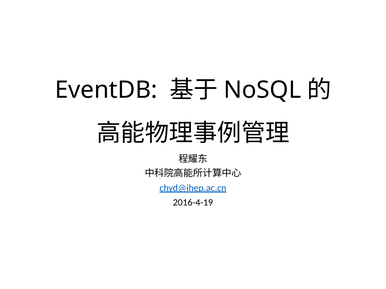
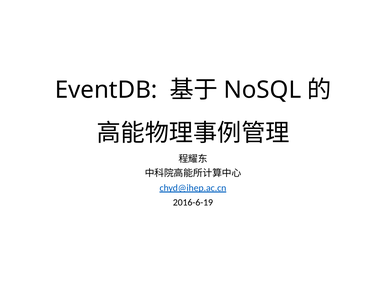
2016-4-19: 2016-4-19 -> 2016-6-19 (193, 203)
